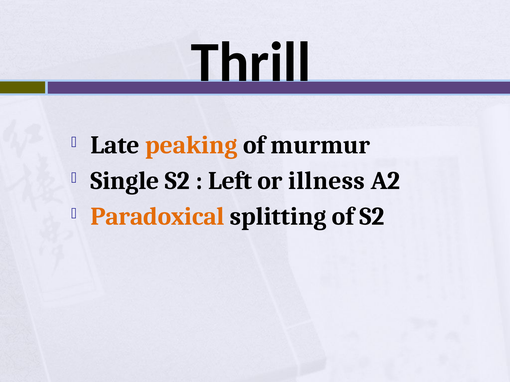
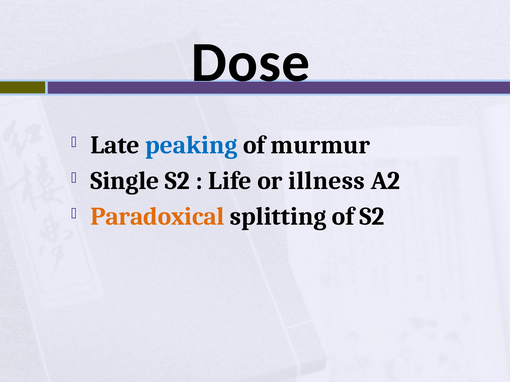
Thrill: Thrill -> Dose (251, 63)
peaking colour: orange -> blue (191, 145)
Left: Left -> Life (230, 181)
